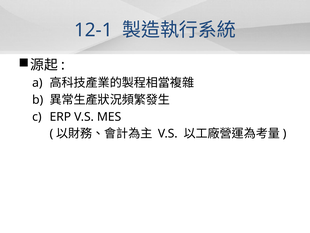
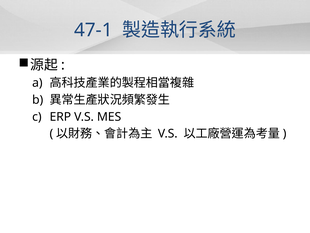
12-1: 12-1 -> 47-1 (93, 30)
